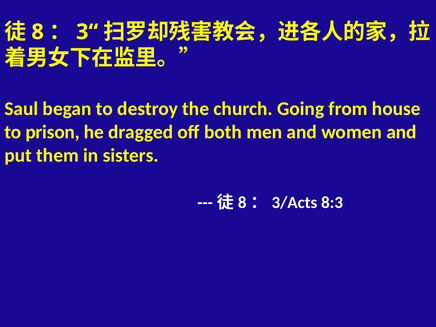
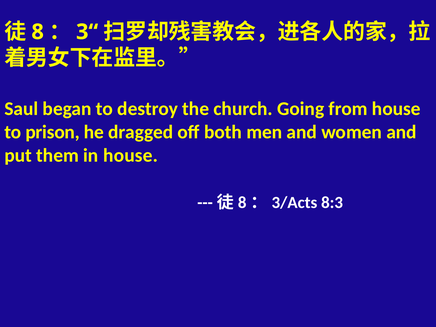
in sisters: sisters -> house (131, 155)
